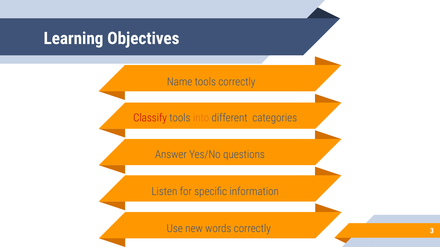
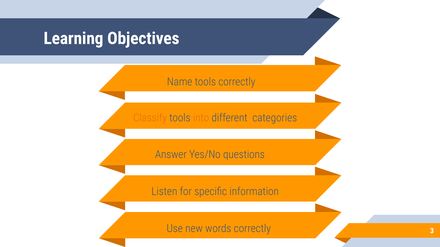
Classify colour: red -> orange (150, 118)
